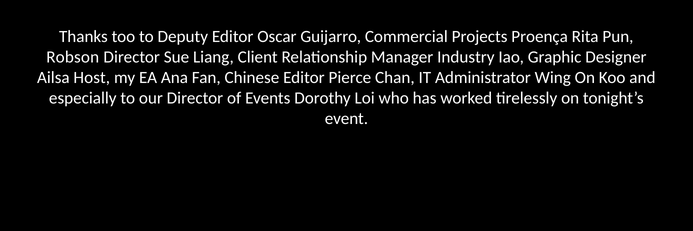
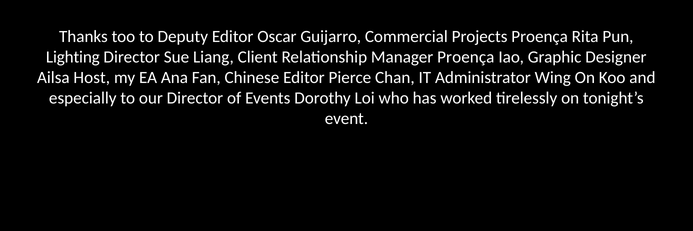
Robson: Robson -> Lighting (73, 57)
Manager Industry: Industry -> Proença (466, 57)
